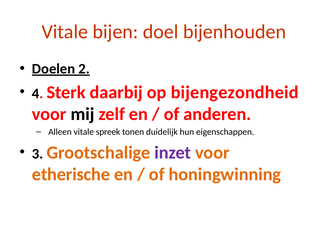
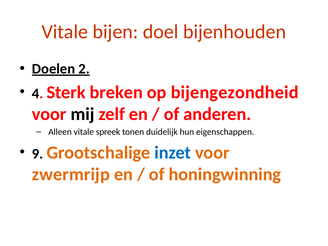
daarbij: daarbij -> breken (116, 92)
3: 3 -> 9 (38, 154)
inzet colour: purple -> blue (173, 152)
etherische: etherische -> zwermrijp (71, 174)
